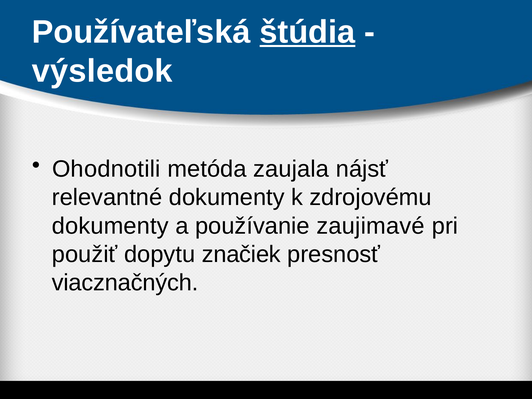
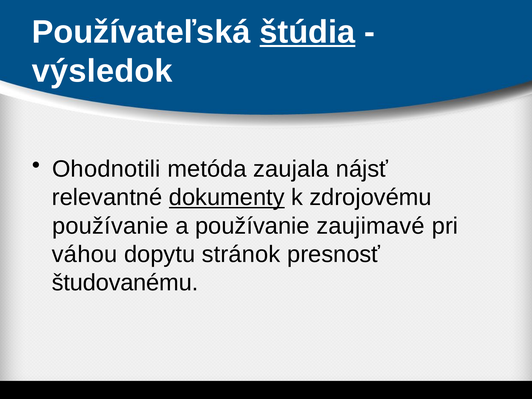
dokumenty underline: none -> present (227, 198)
dokumenty: dokumenty -> používanie (110, 226)
použiť: použiť -> váhou (85, 254)
značiek: značiek -> stránok (241, 254)
viacznačných: viacznačných -> študovanému (125, 283)
